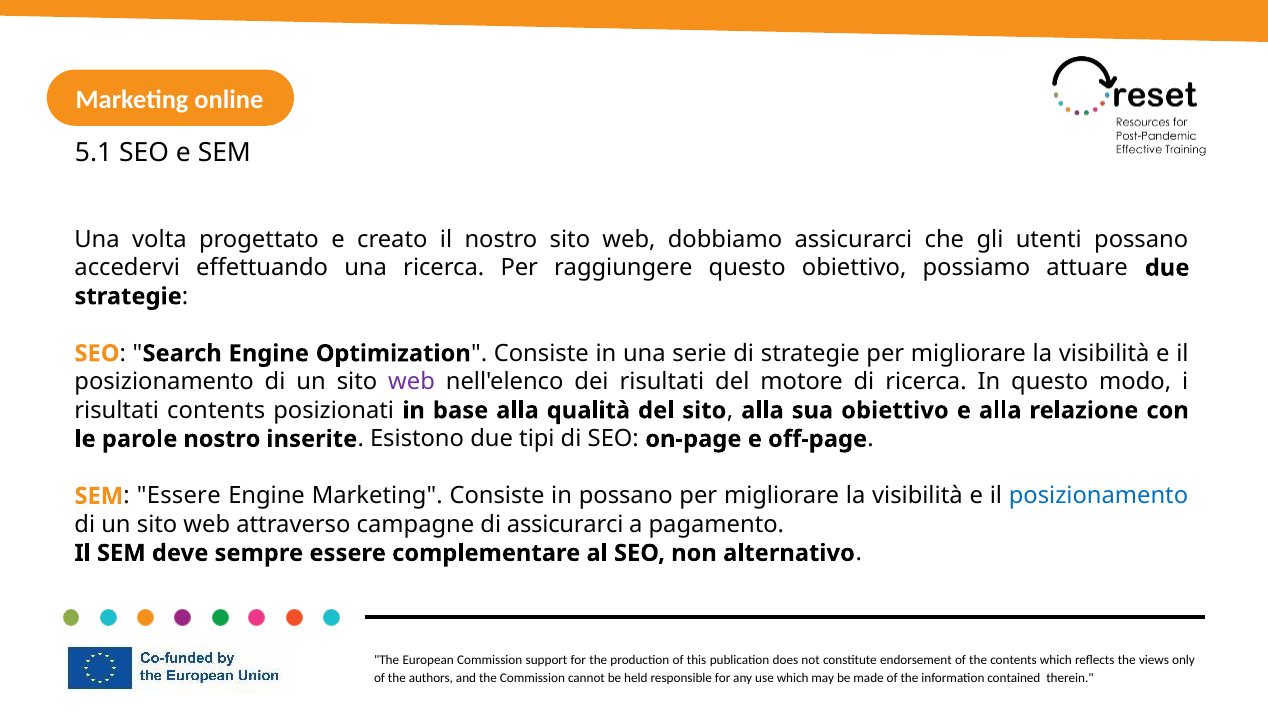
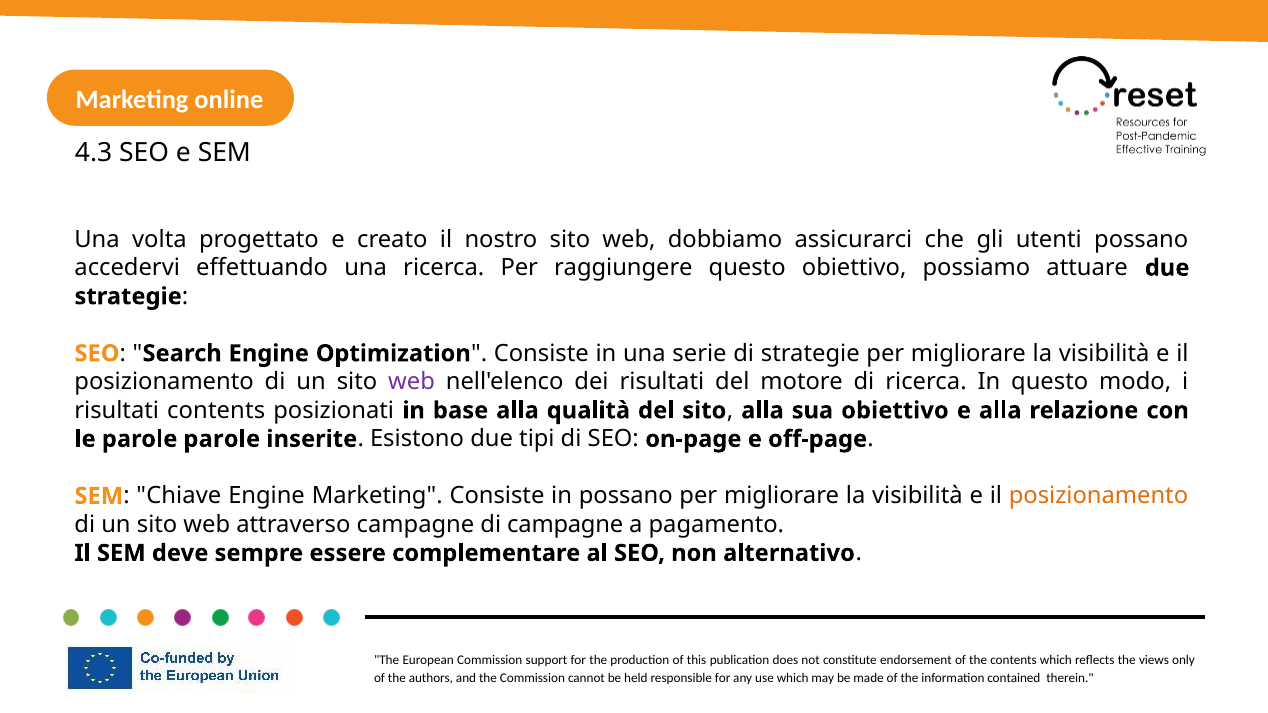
5.1: 5.1 -> 4.3 (94, 152)
parole nostro: nostro -> parole (222, 439)
Essere: Essere -> Chiave (179, 496)
posizionamento colour: blue -> orange (1099, 496)
di assicurarci: assicurarci -> campagne (565, 525)
